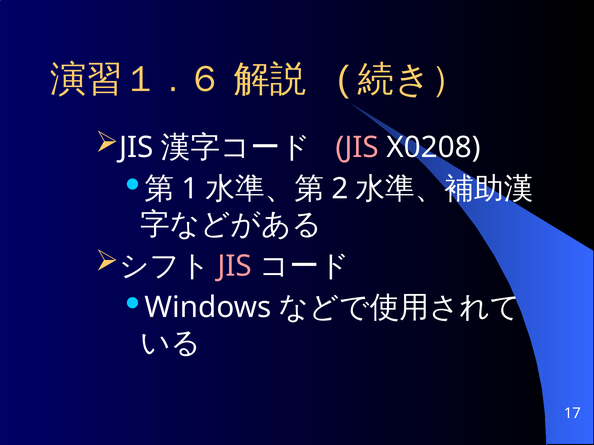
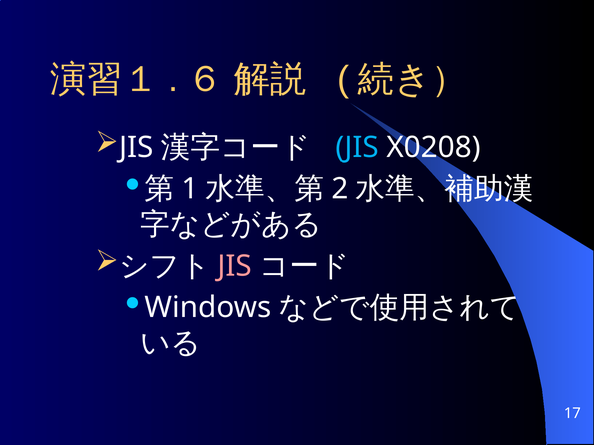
JIS colour: pink -> light blue (357, 147)
